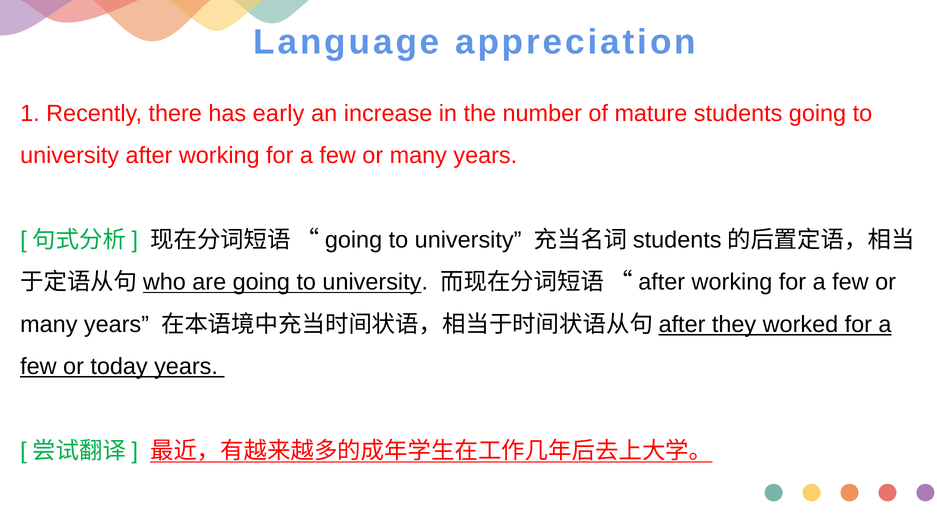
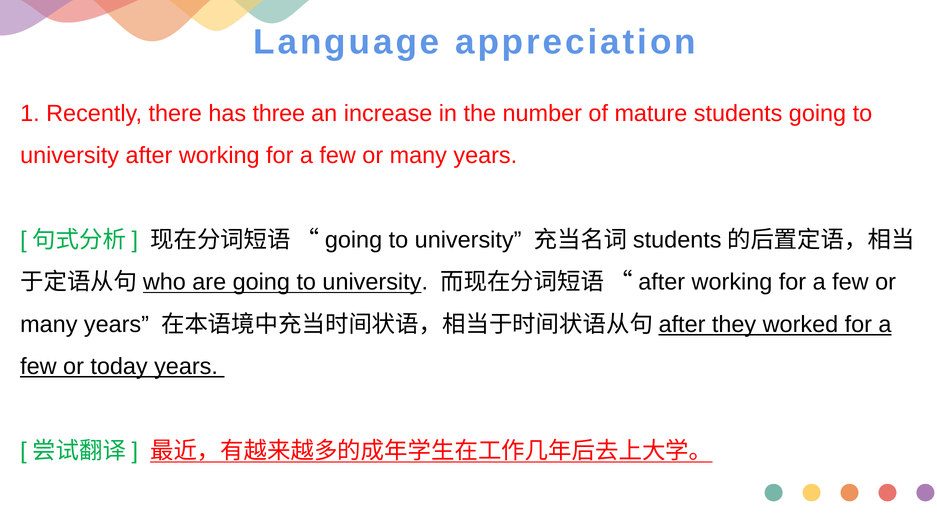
early: early -> three (279, 114)
